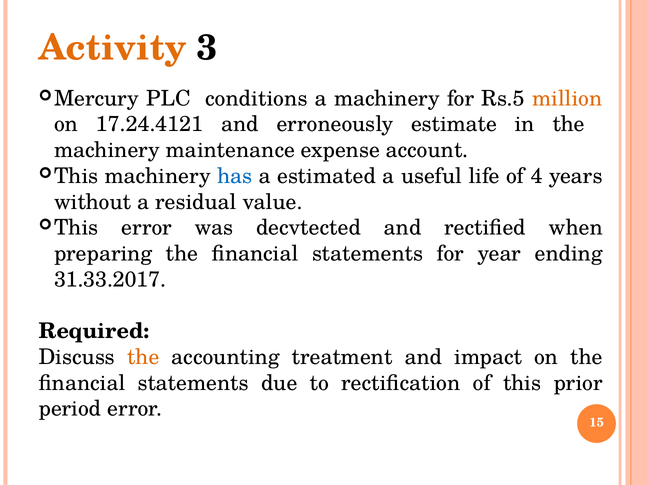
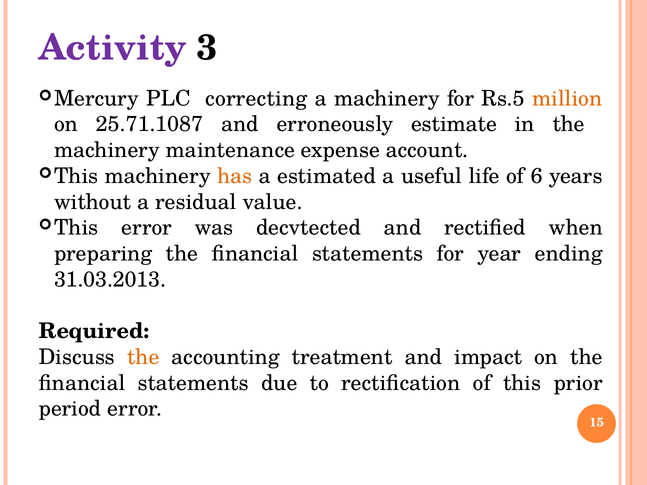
Activity colour: orange -> purple (113, 48)
conditions: conditions -> correcting (256, 99)
17.24.4121: 17.24.4121 -> 25.71.1087 (150, 124)
has colour: blue -> orange (235, 176)
4: 4 -> 6 (537, 176)
31.33.2017: 31.33.2017 -> 31.03.2013 (110, 280)
